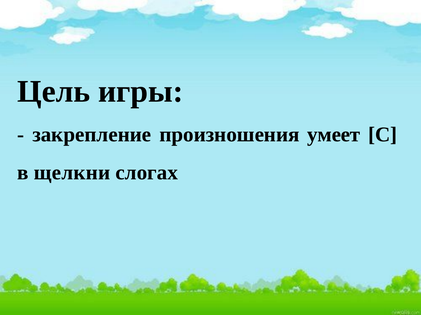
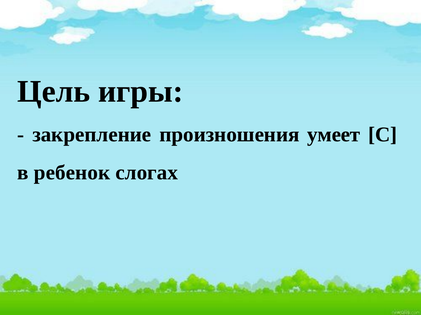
щелкни: щелкни -> ребенок (72, 173)
